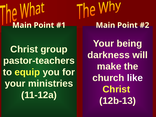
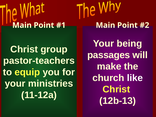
darkness: darkness -> passages (109, 55)
